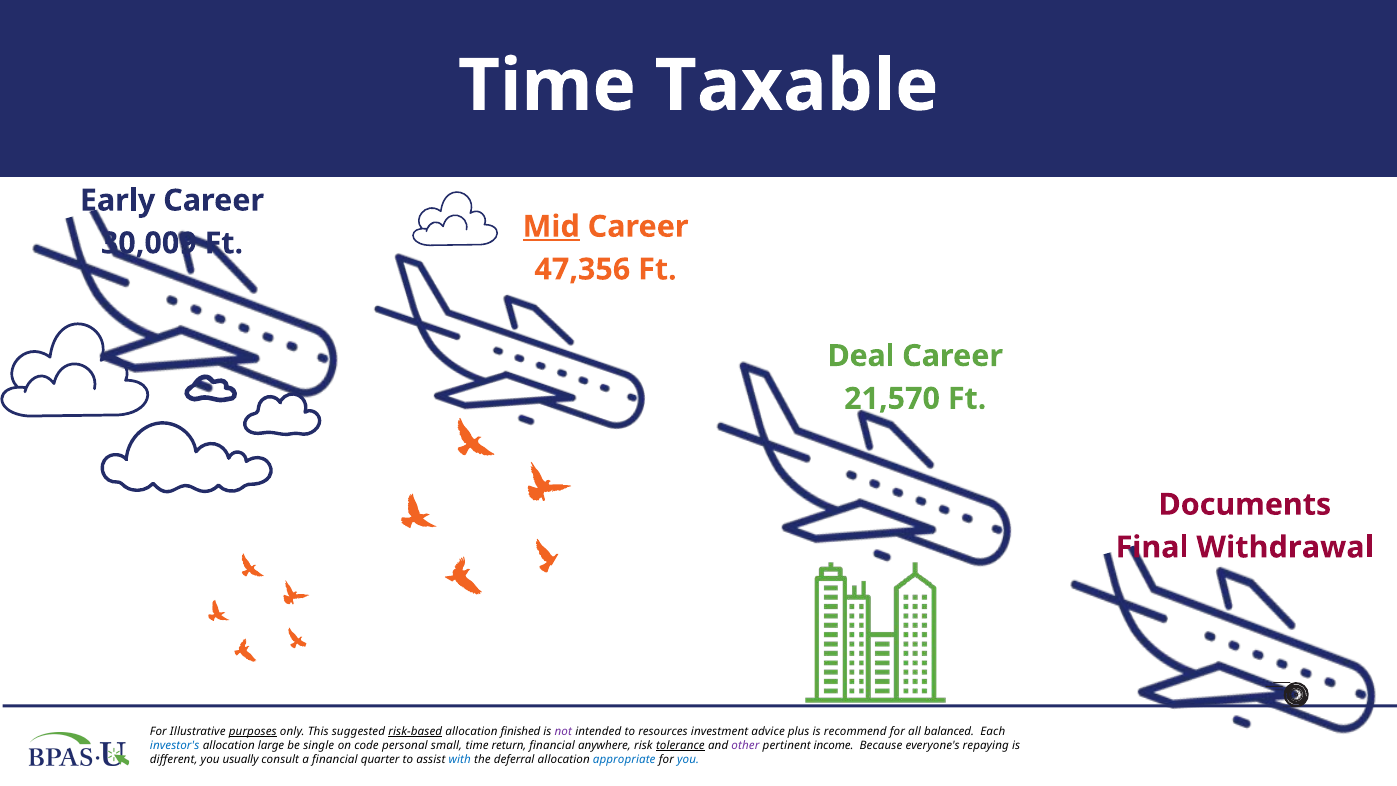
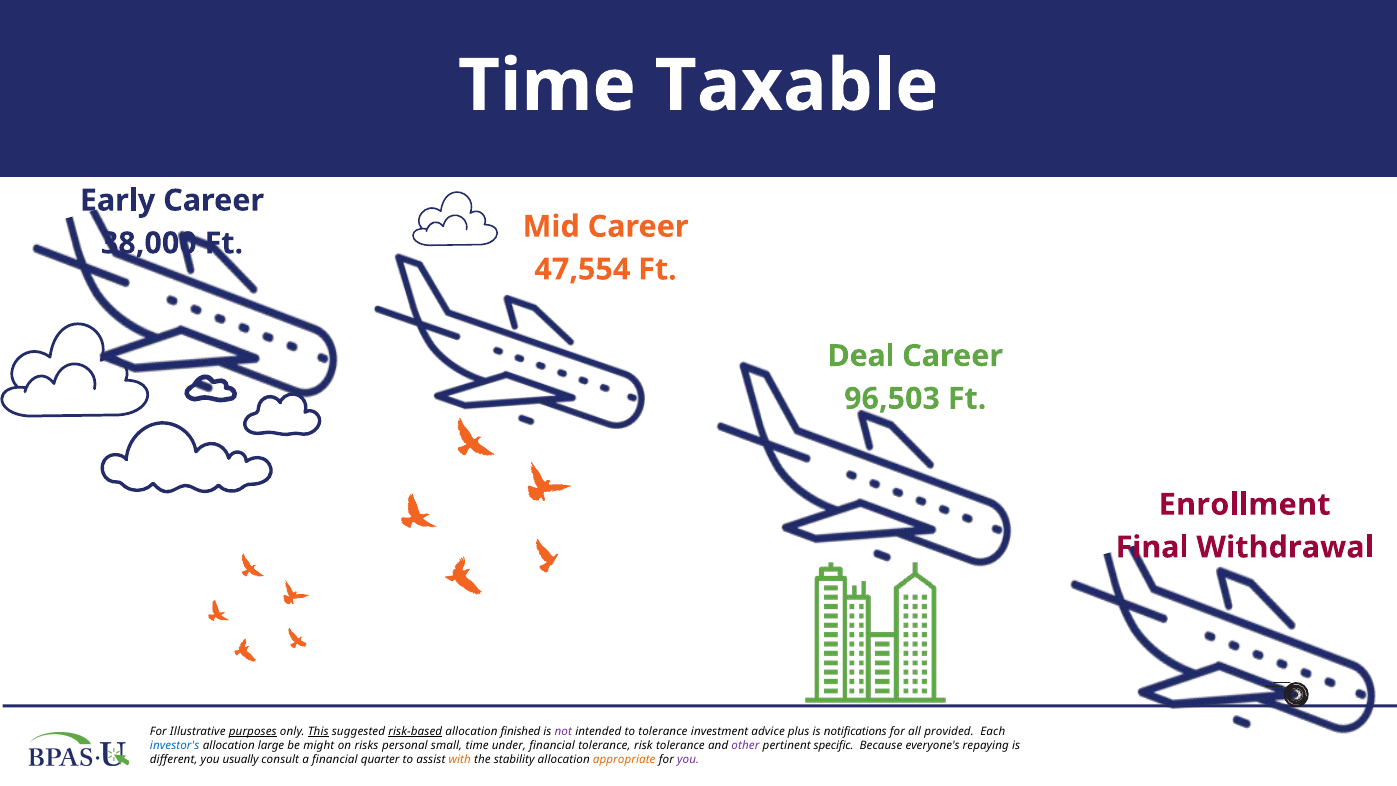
Mid underline: present -> none (551, 227)
30,009: 30,009 -> 38,000 (149, 243)
47,356: 47,356 -> 47,554 (582, 269)
21,570: 21,570 -> 96,503 (892, 399)
Documents: Documents -> Enrollment (1245, 504)
This underline: none -> present (318, 731)
to resources: resources -> tolerance (663, 731)
recommend: recommend -> notifications (855, 731)
balanced: balanced -> provided (949, 731)
single: single -> might (319, 745)
code: code -> risks (366, 745)
return: return -> under (509, 745)
financial anywhere: anywhere -> tolerance (604, 745)
tolerance underline: present -> none (680, 745)
income: income -> specific (834, 745)
with colour: blue -> orange (460, 759)
deferral: deferral -> stability (514, 759)
appropriate colour: blue -> orange (624, 759)
you colour: blue -> purple (688, 759)
